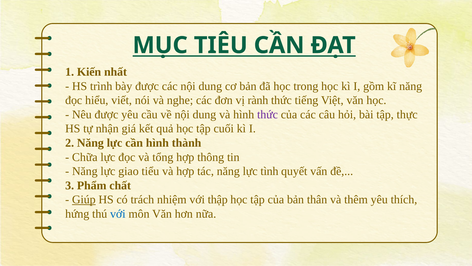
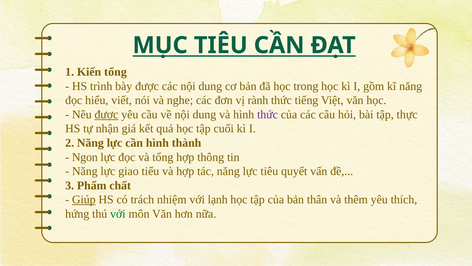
Kiến nhất: nhất -> tổng (115, 72)
được underline: none -> present (106, 114)
Chữa: Chữa -> Ngon (85, 157)
lực tình: tình -> tiêu (269, 171)
thập: thập -> lạnh (218, 199)
với colour: blue -> green (118, 213)
